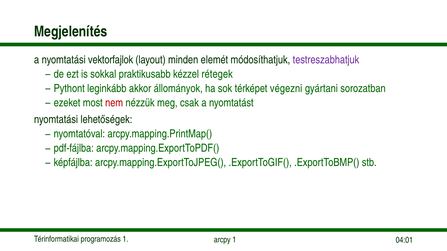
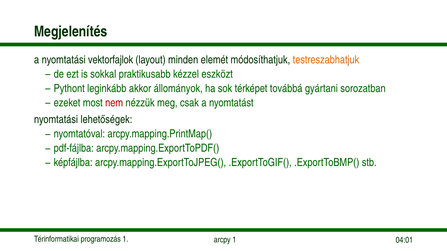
testreszabhatjuk colour: purple -> orange (326, 60)
rétegek: rétegek -> eszközt (217, 74)
végezni: végezni -> továbbá (286, 89)
